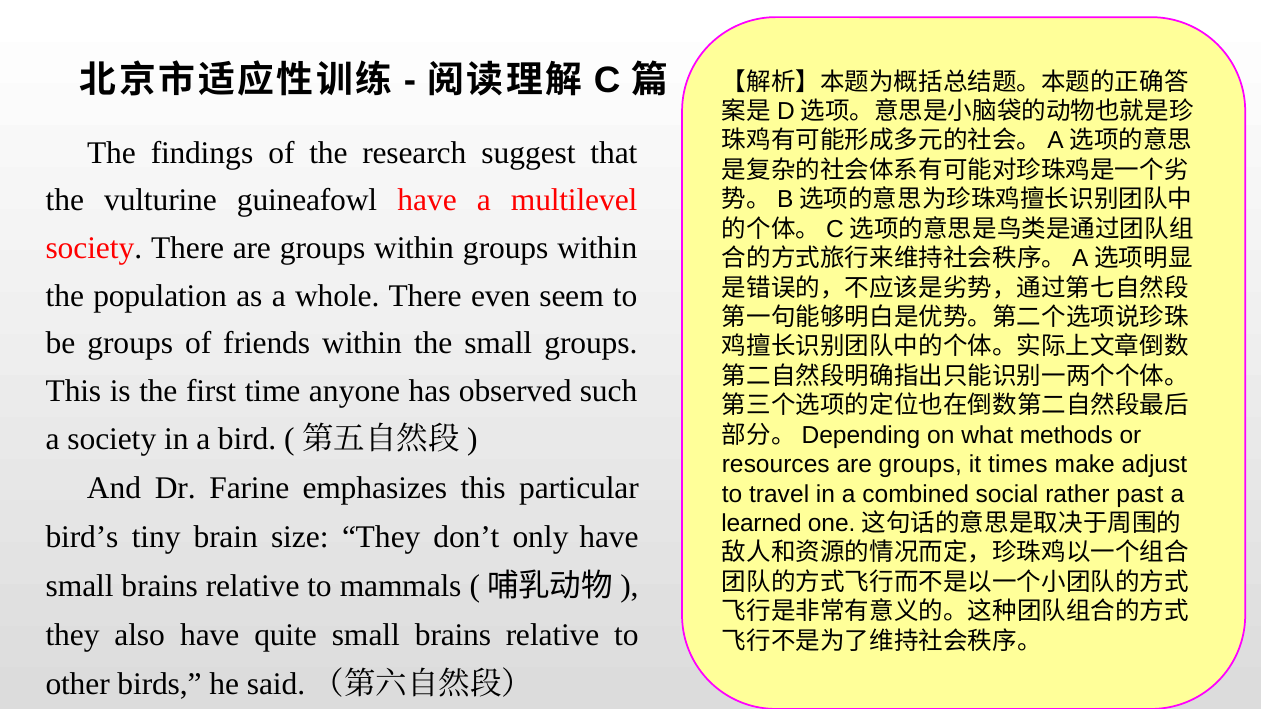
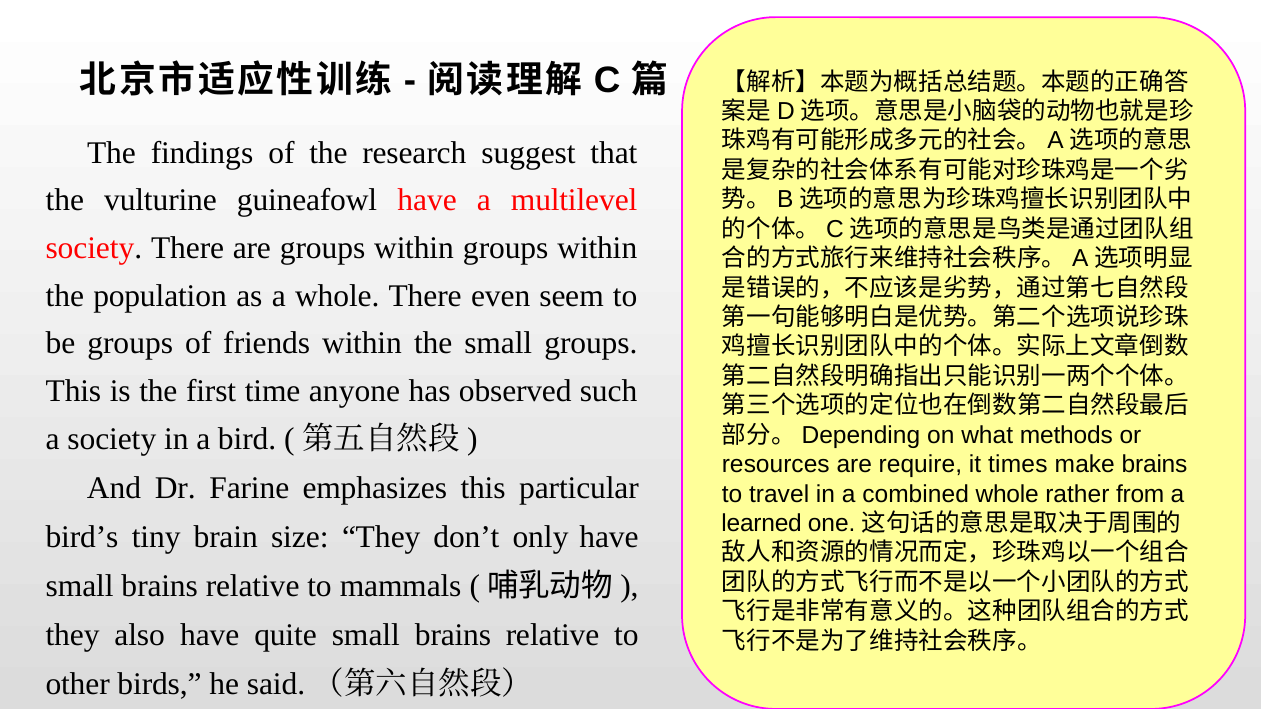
resources are groups: groups -> require (920, 465)
make adjust: adjust -> brains (1155, 465)
combined social: social -> whole (1007, 494)
past: past -> from (1140, 494)
